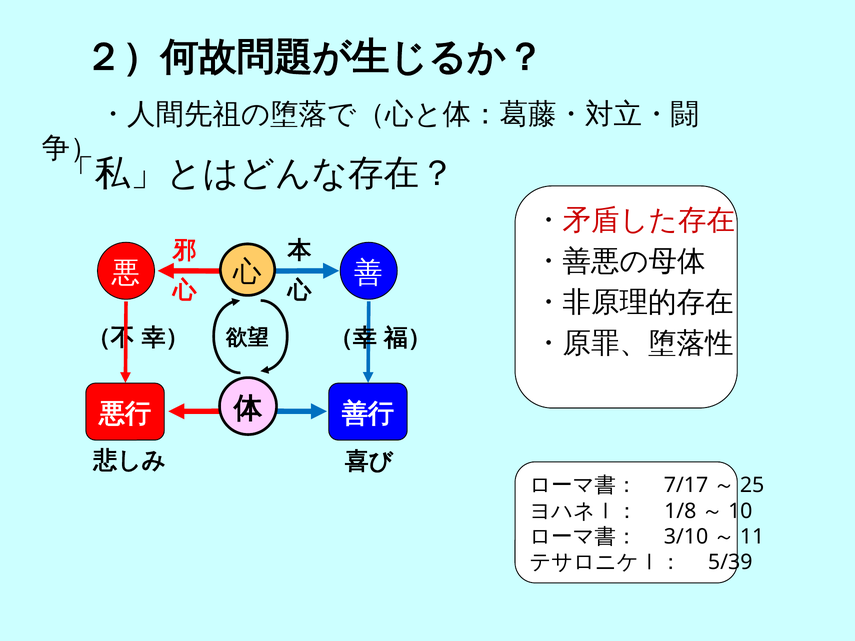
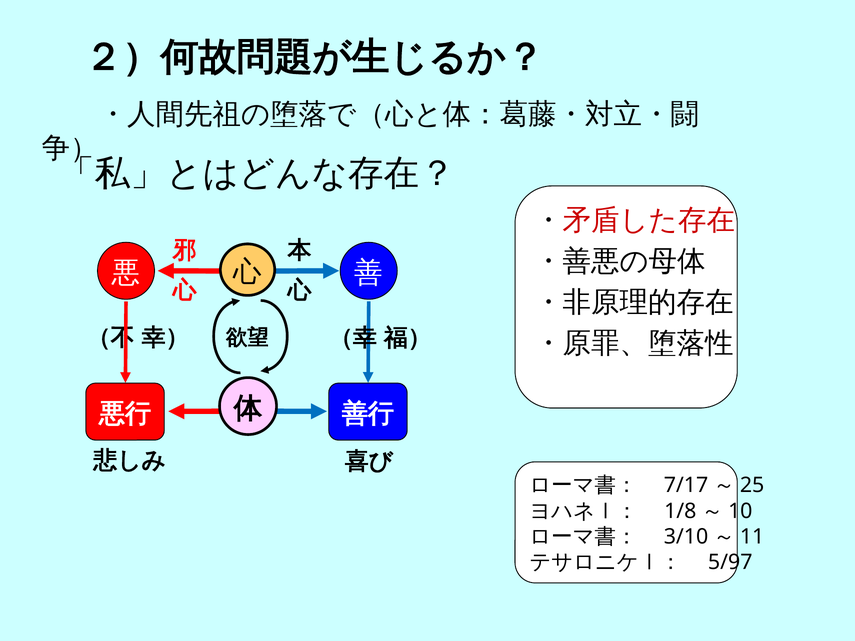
5/39: 5/39 -> 5/97 (730, 563)
